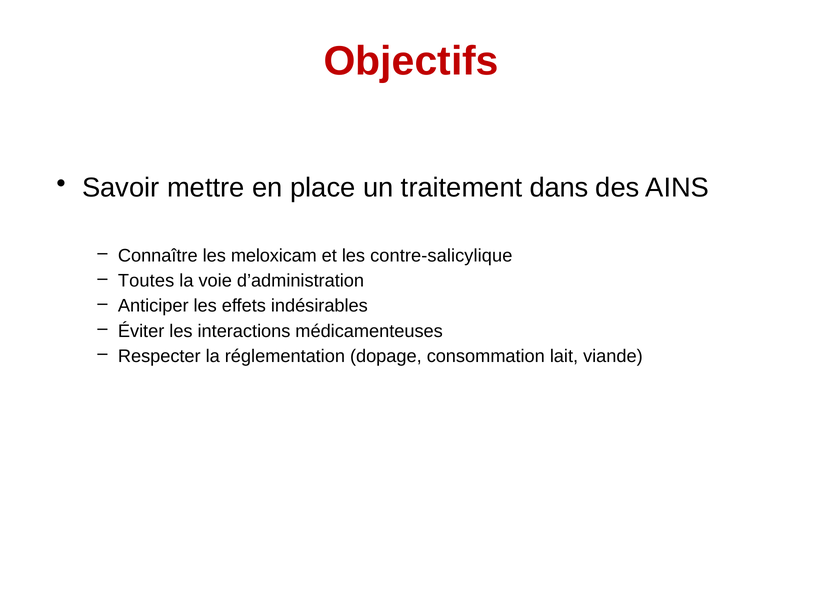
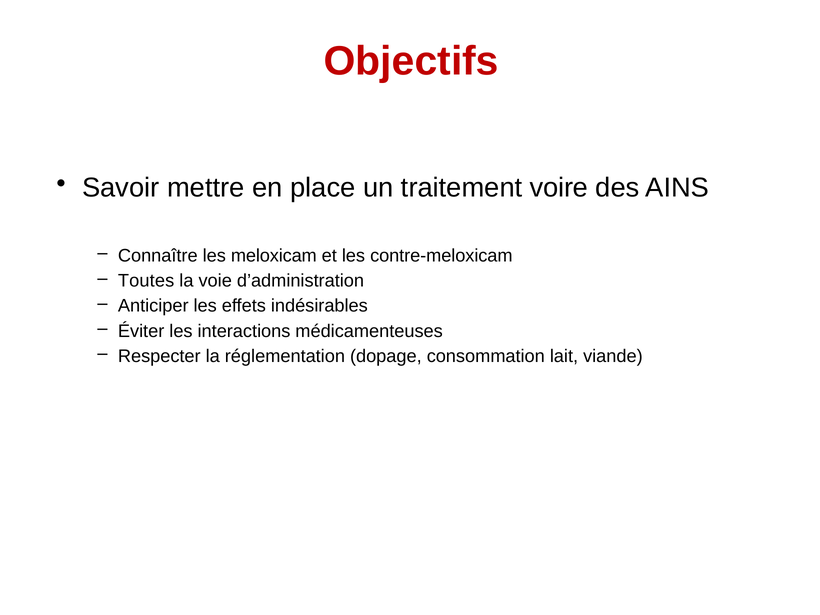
dans: dans -> voire (559, 188)
contre-salicylique: contre-salicylique -> contre-meloxicam (441, 256)
